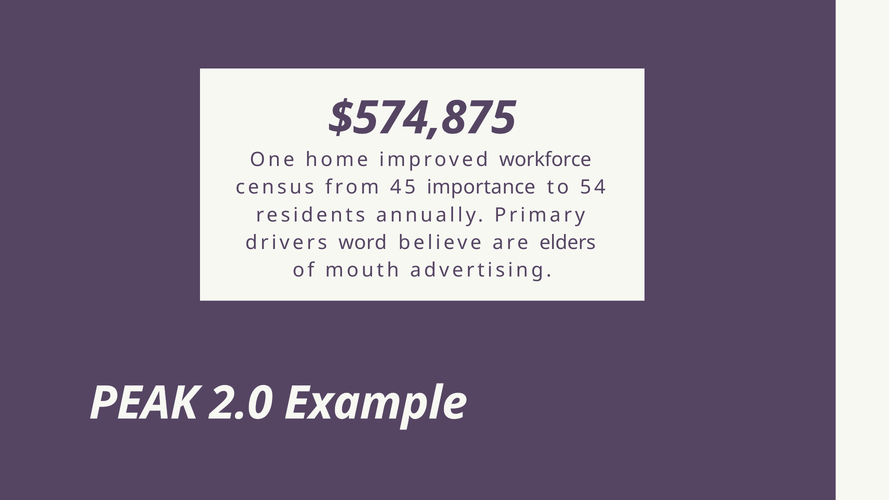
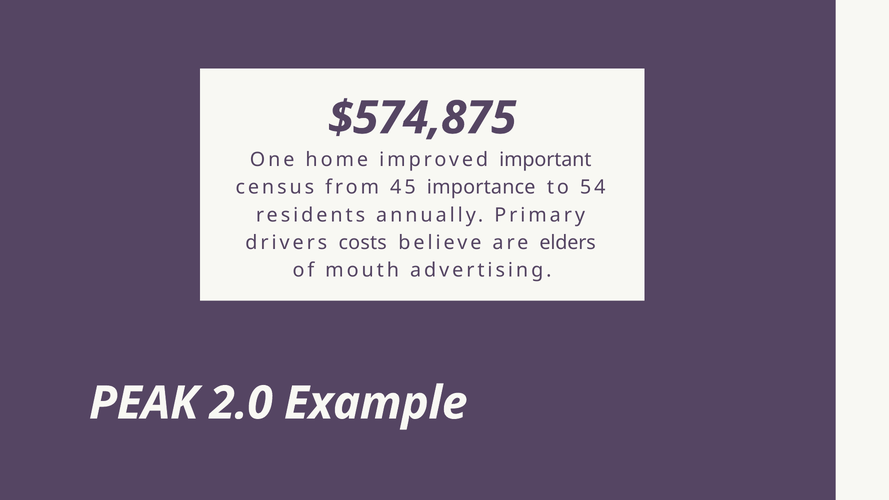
workforce: workforce -> important (545, 160)
word: word -> costs (363, 243)
